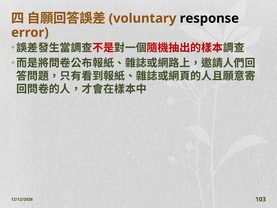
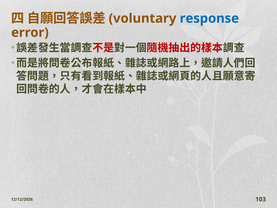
response colour: black -> blue (209, 18)
